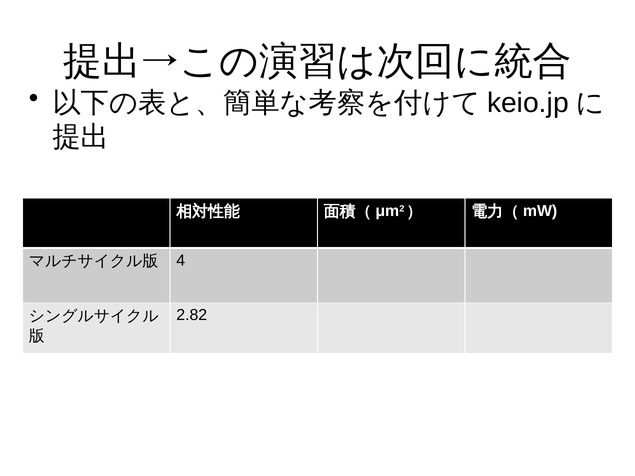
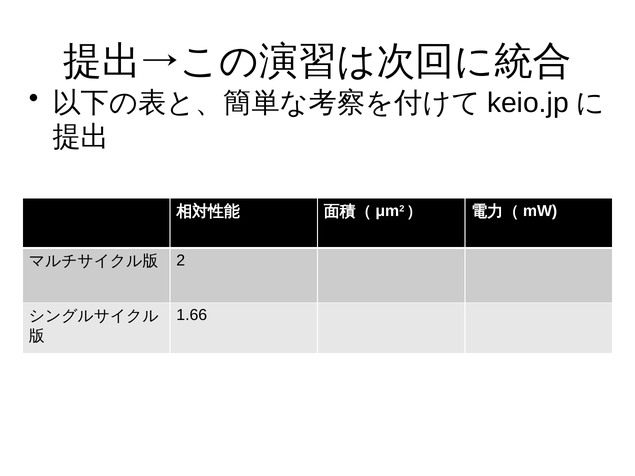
4: 4 -> 2 (181, 260)
2.82: 2.82 -> 1.66 (192, 315)
